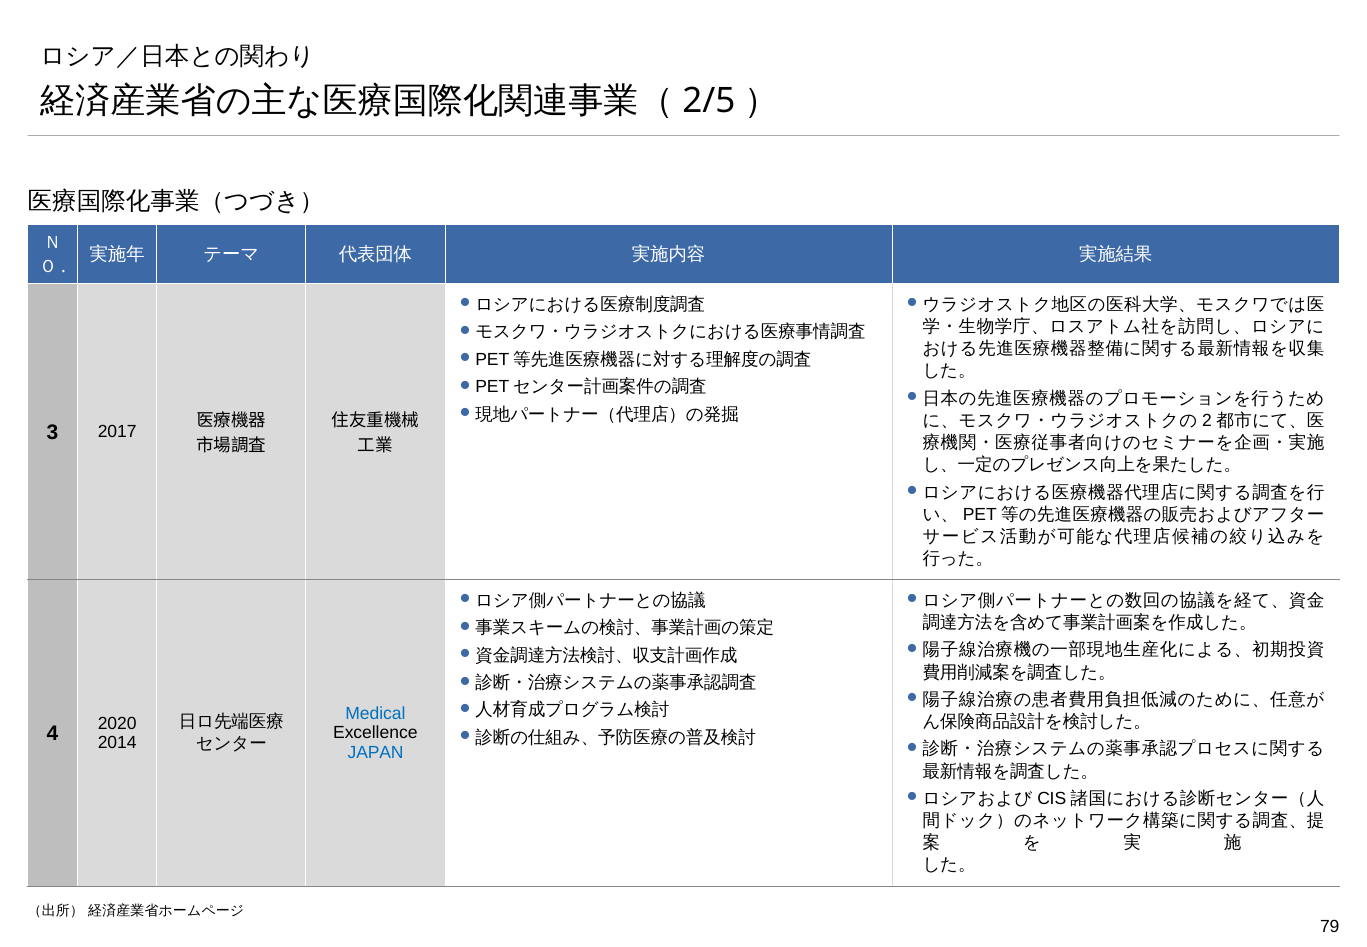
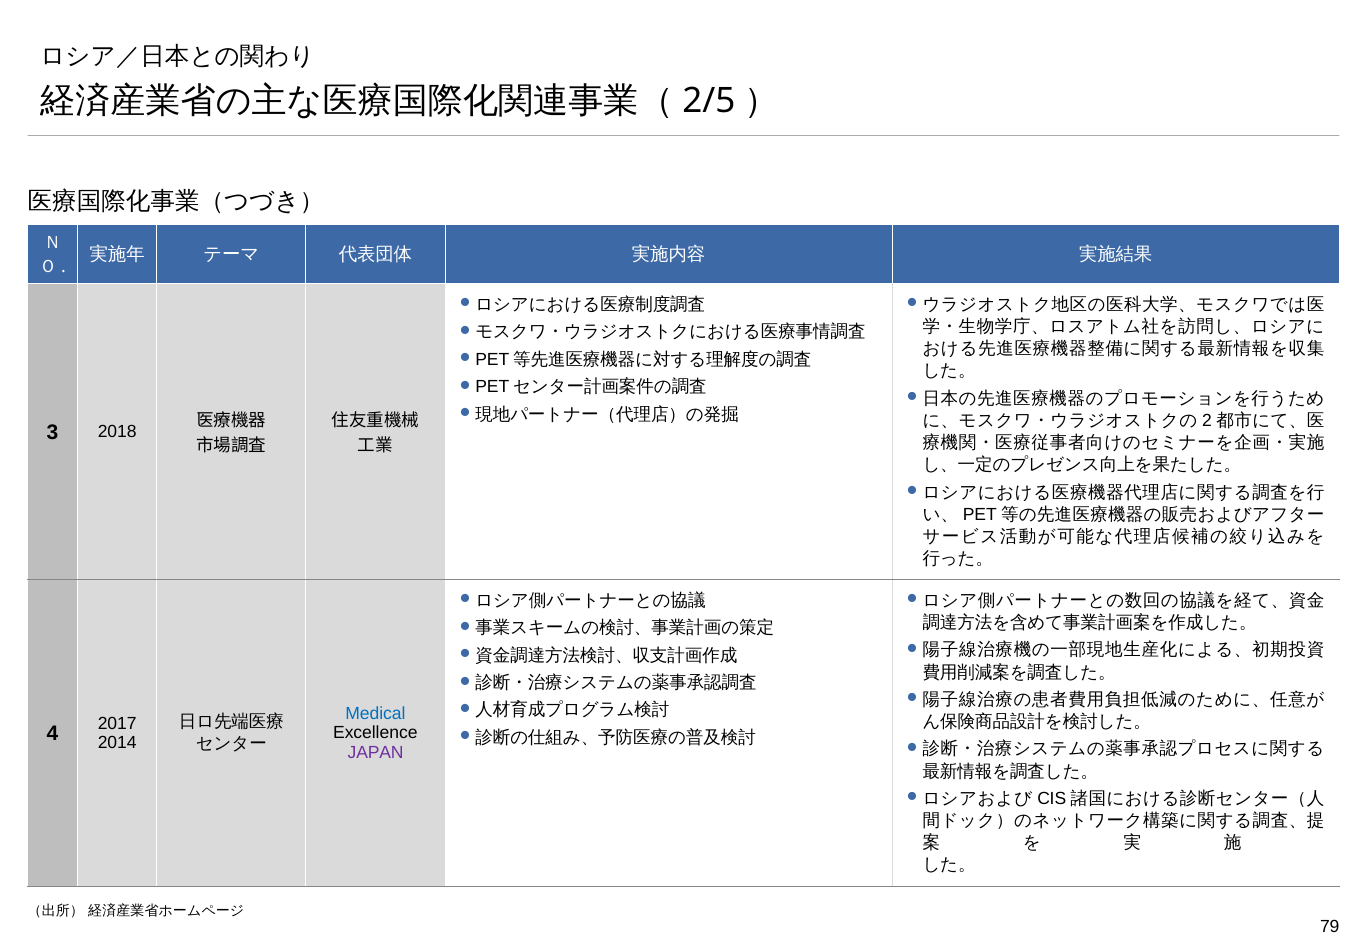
2017: 2017 -> 2018 (117, 432)
2020: 2020 -> 2017 (117, 723)
JAPAN colour: blue -> purple (376, 752)
